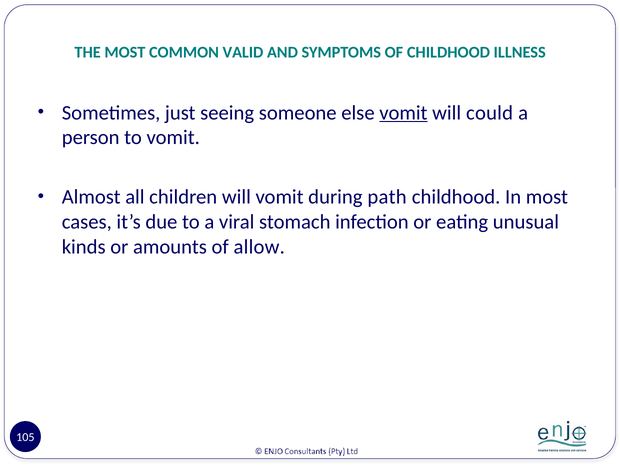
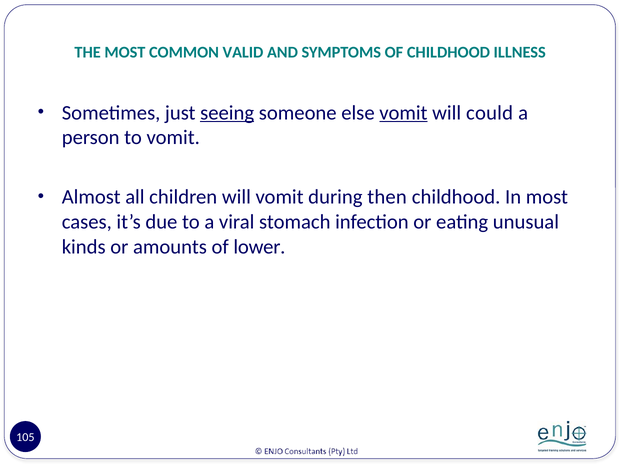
seeing underline: none -> present (227, 113)
path: path -> then (387, 197)
allow: allow -> lower (259, 247)
